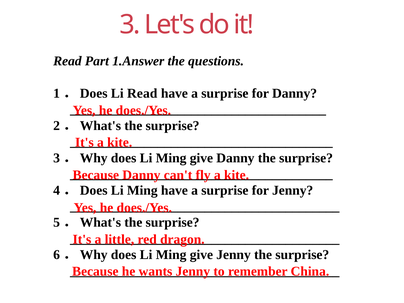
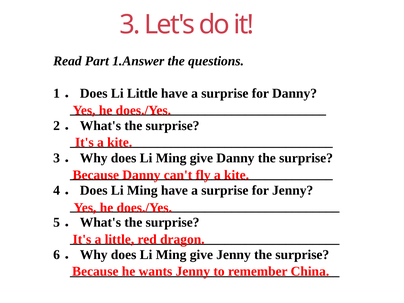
Li Read: Read -> Little (142, 93)
